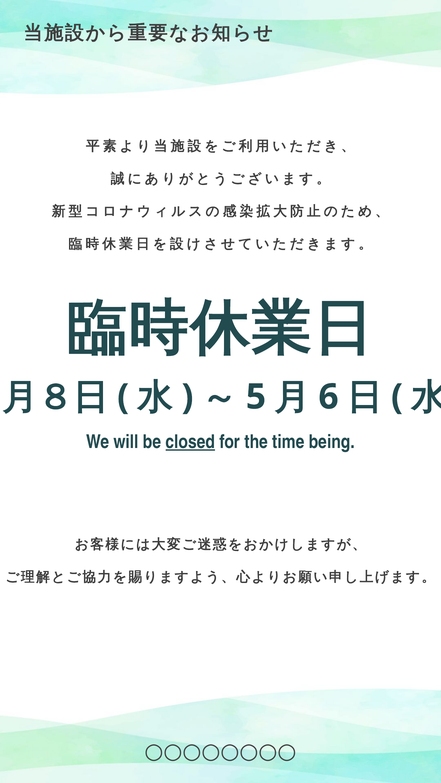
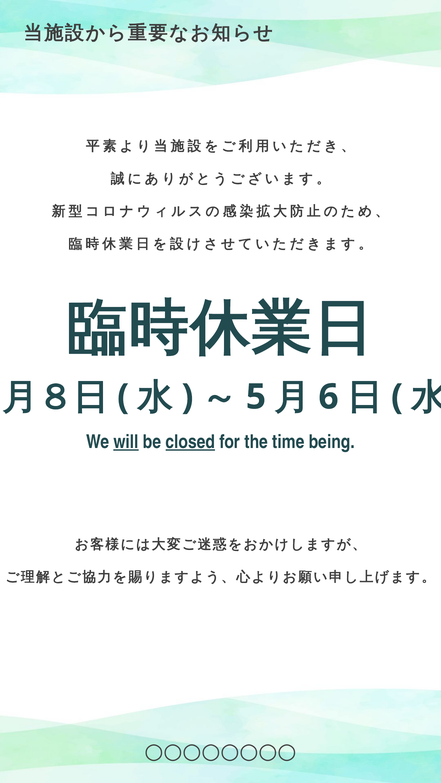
will underline: none -> present (126, 442)
